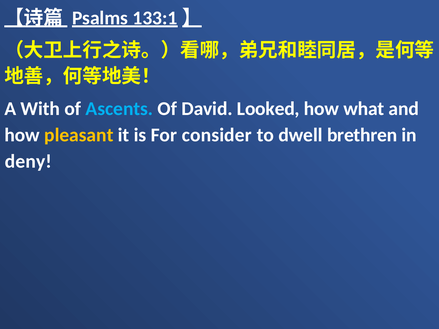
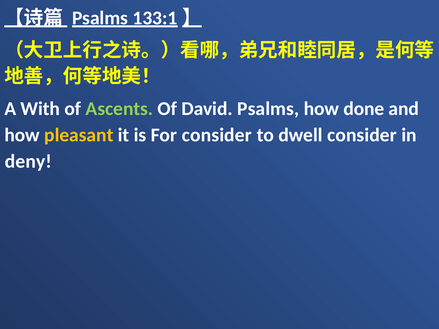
Ascents colour: light blue -> light green (119, 109)
David Looked: Looked -> Psalms (268, 109)
what: what -> done (364, 109)
dwell brethren: brethren -> consider (362, 135)
